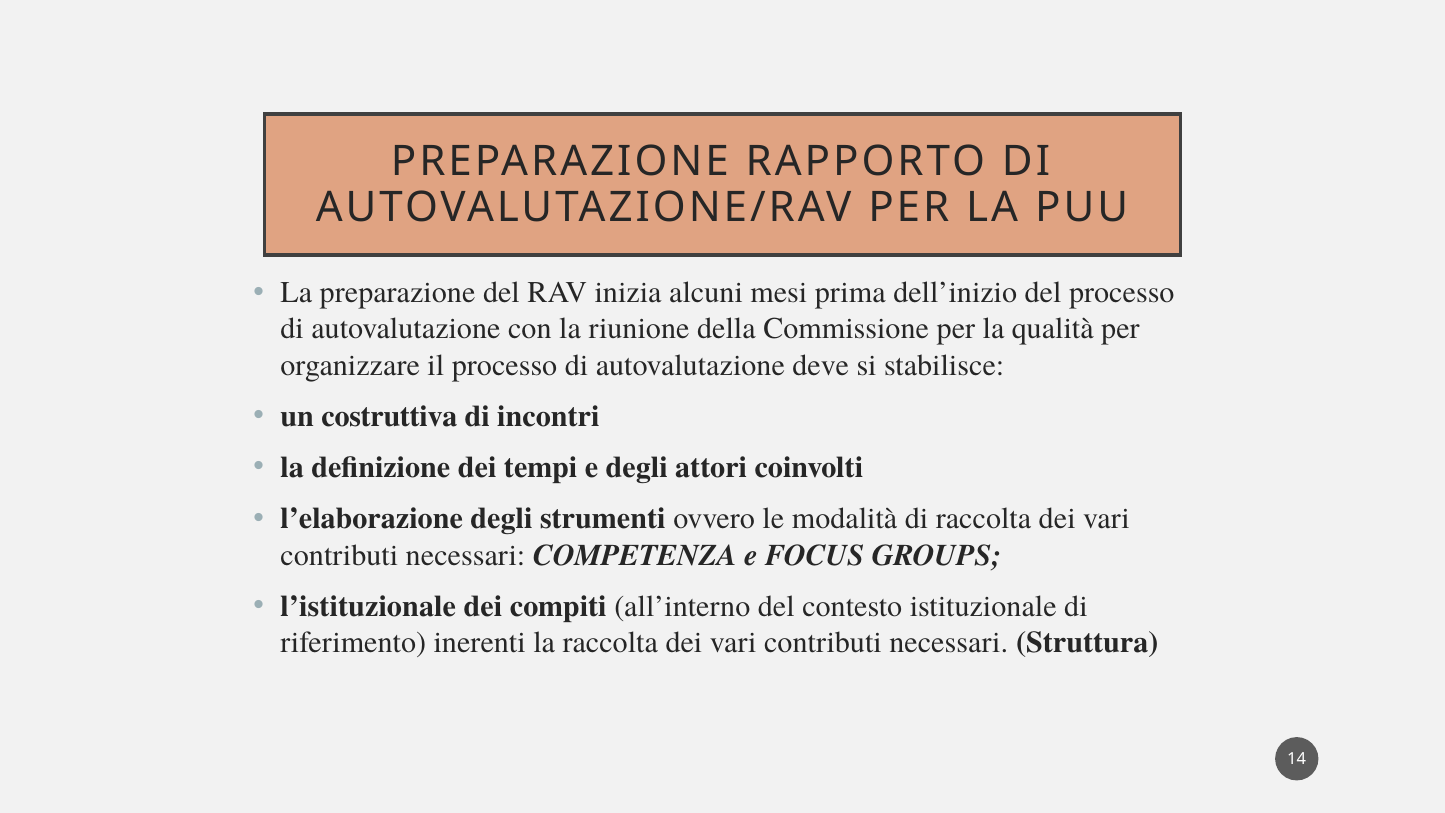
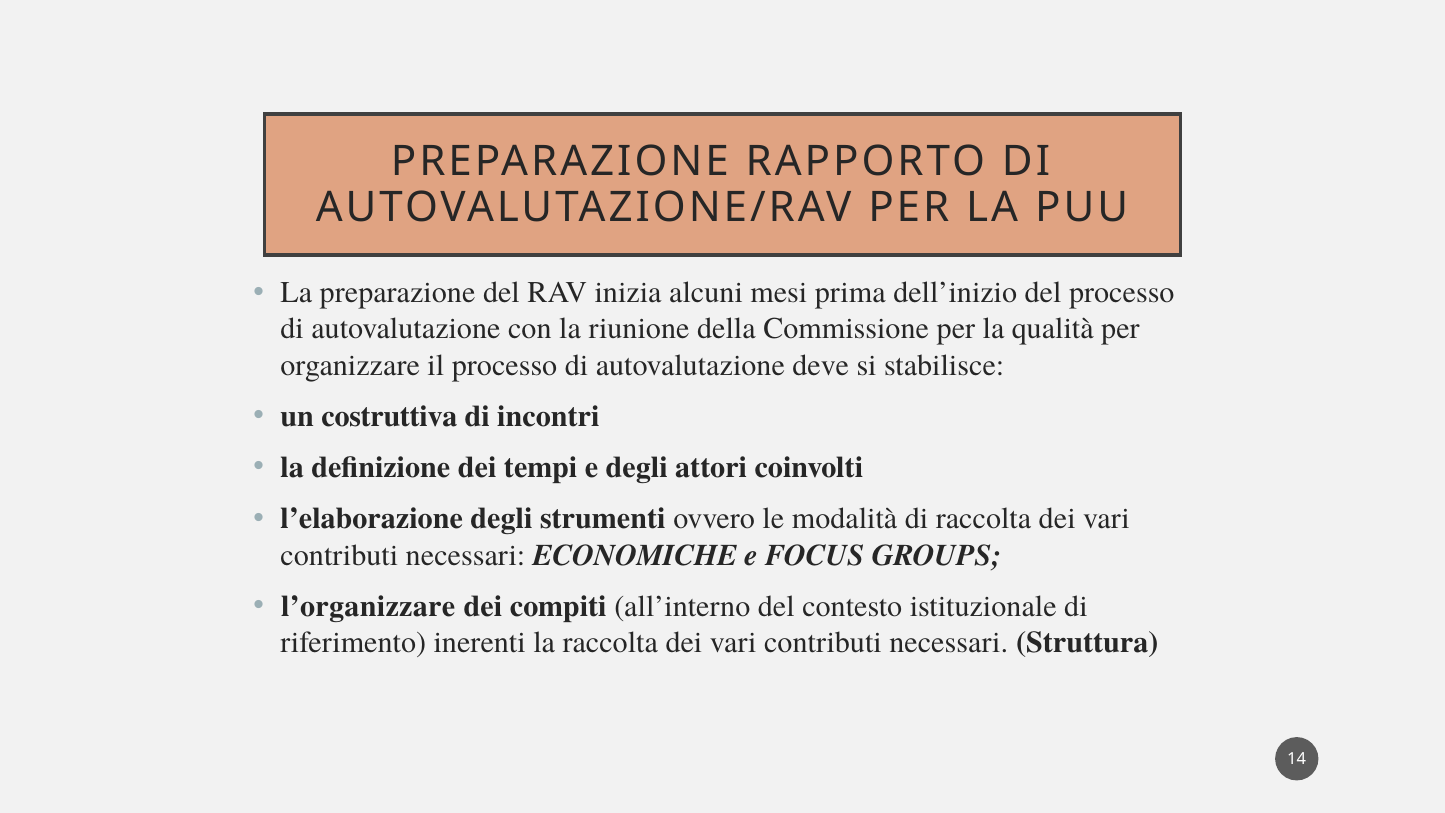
COMPETENZA: COMPETENZA -> ECONOMICHE (635, 555)
l’istituzionale: l’istituzionale -> l’organizzare (368, 606)
